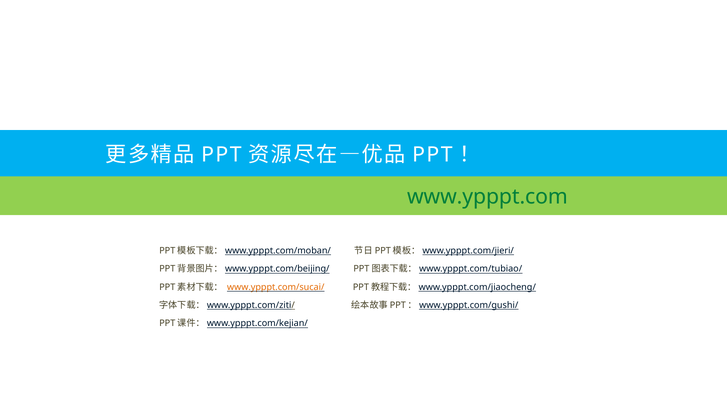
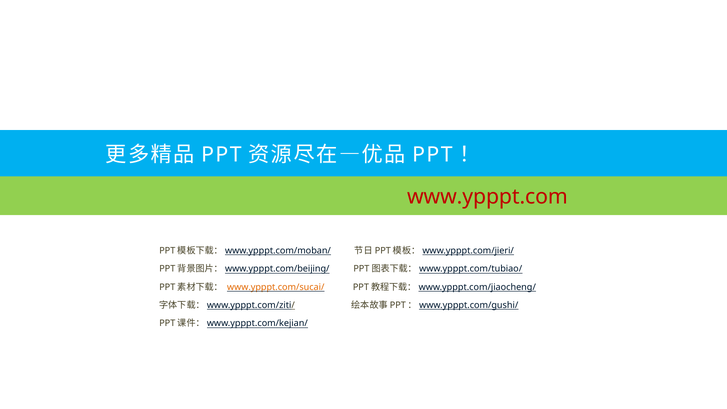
www.ypppt.com colour: green -> red (487, 197)
